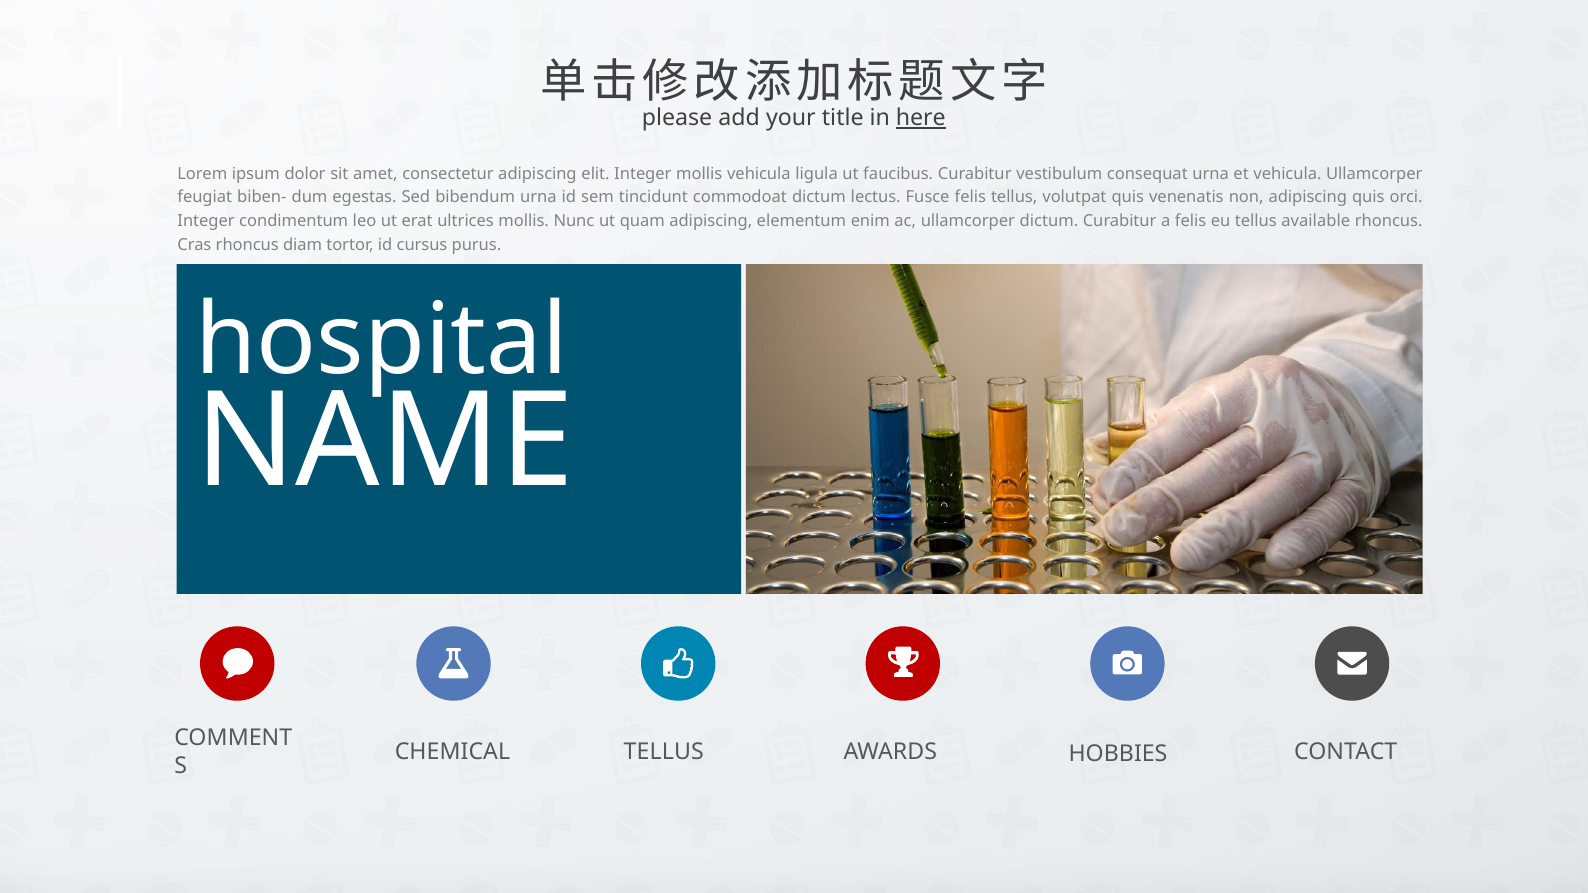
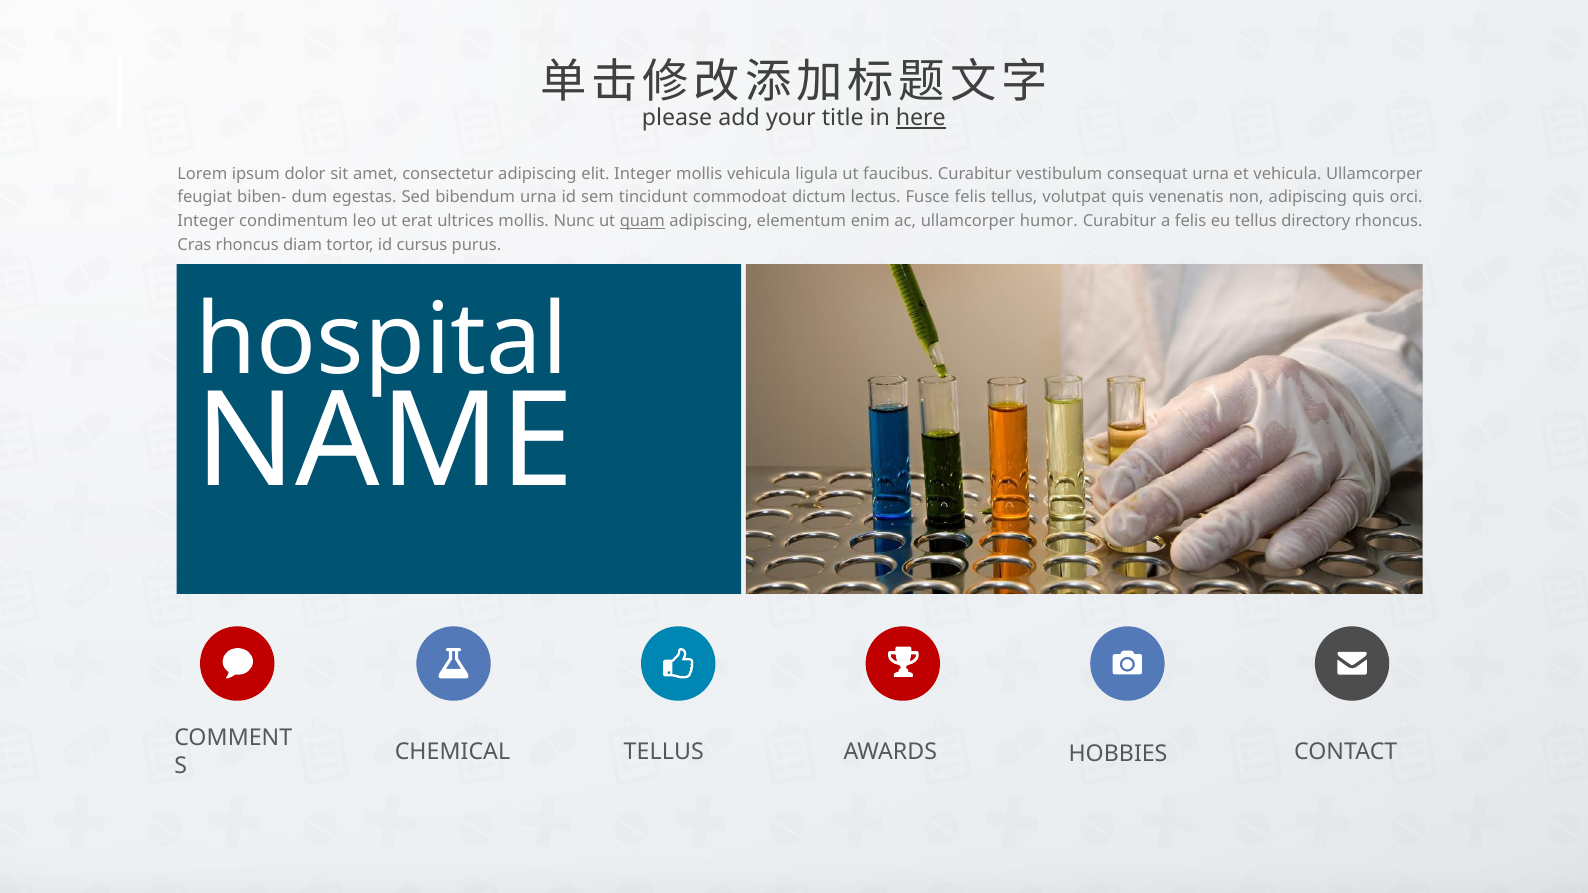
quam underline: none -> present (642, 221)
ullamcorper dictum: dictum -> humor (1049, 221)
available: available -> directory (1316, 221)
